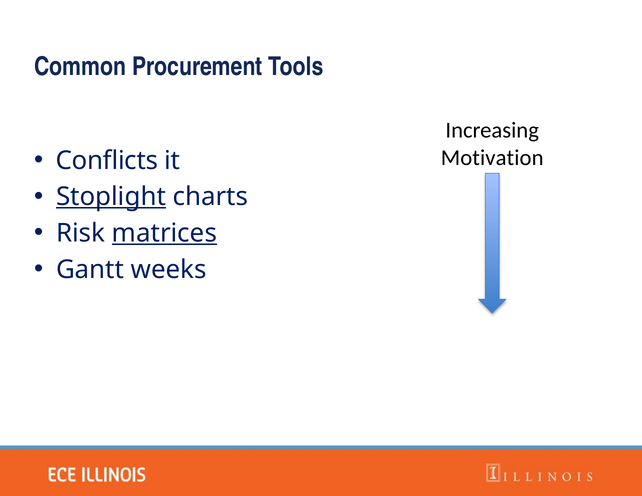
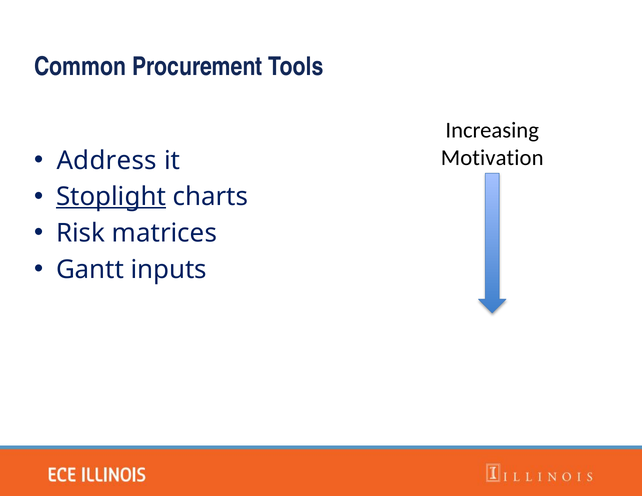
Conflicts: Conflicts -> Address (107, 161)
matrices underline: present -> none (164, 233)
weeks: weeks -> inputs (169, 269)
